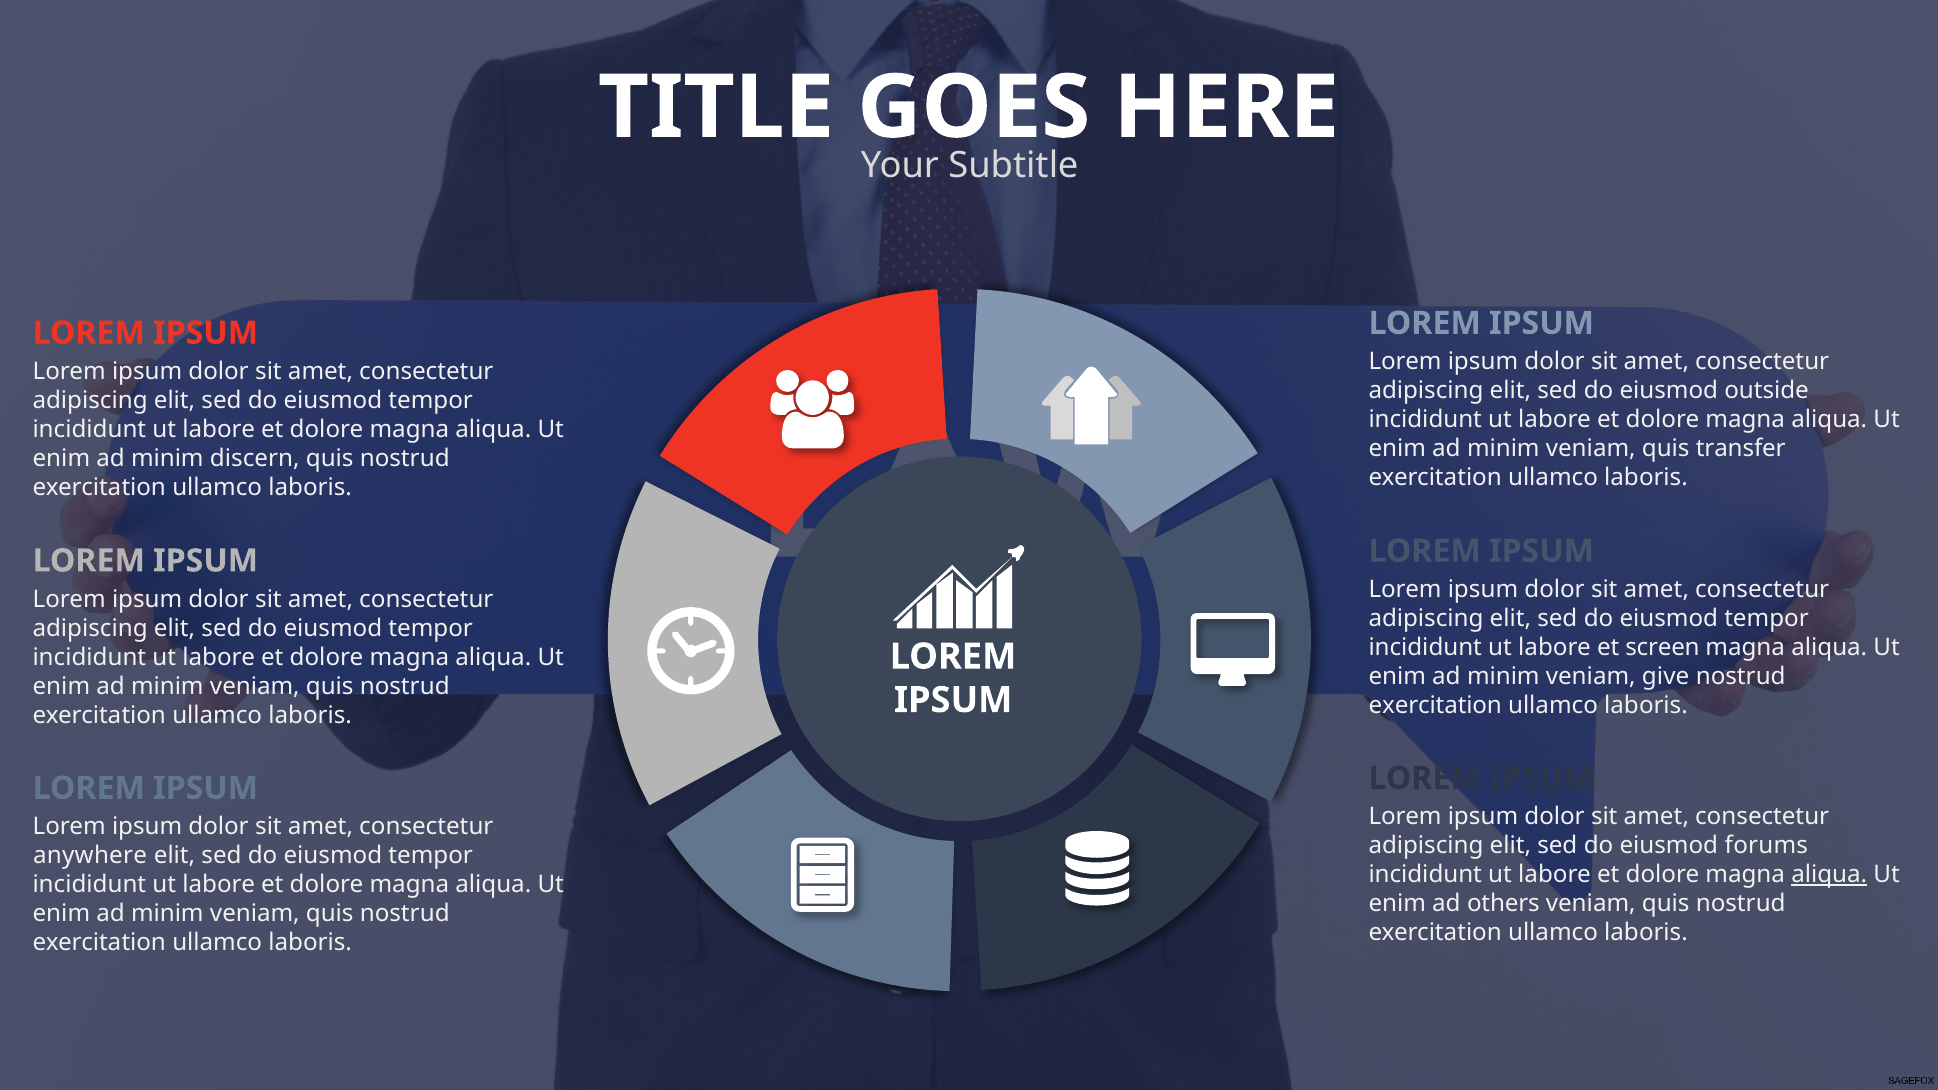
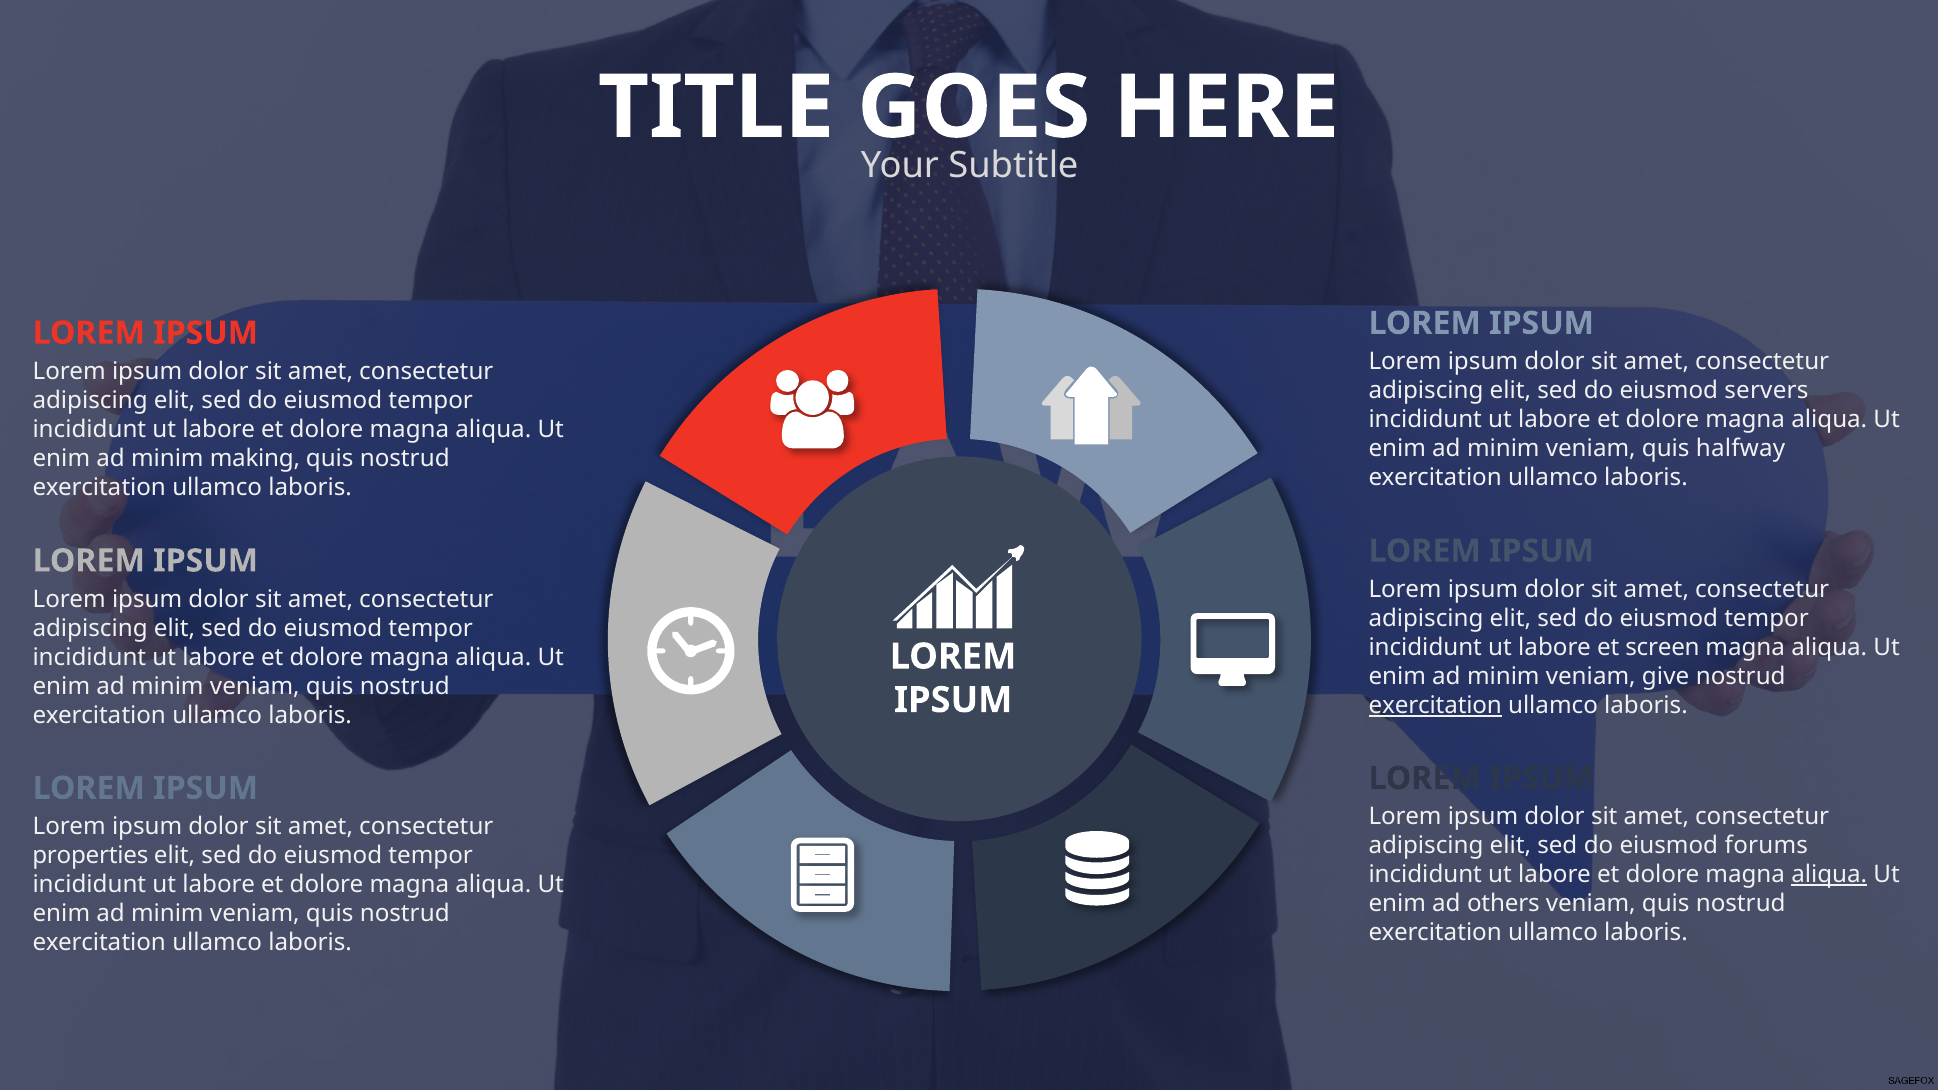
outside: outside -> servers (1766, 391)
transfer: transfer -> halfway (1741, 449)
discern: discern -> making (255, 458)
exercitation underline: none -> present (1435, 706)
anywhere: anywhere -> properties (90, 856)
